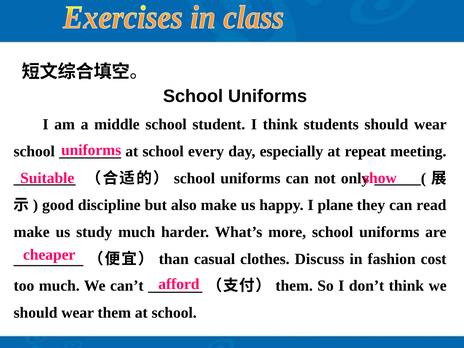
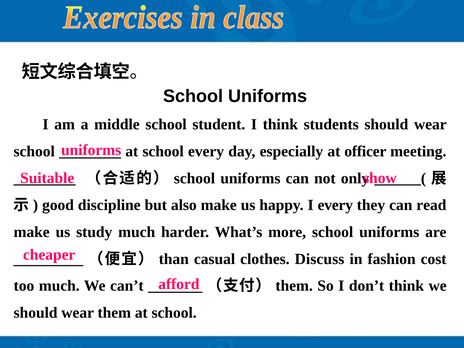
repeat: repeat -> officer (365, 151)
I plane: plane -> every (335, 205)
